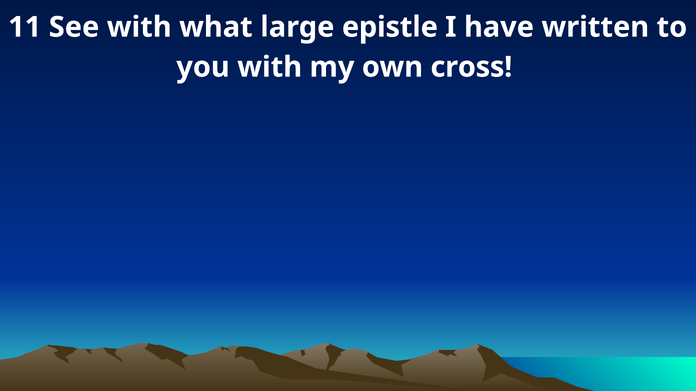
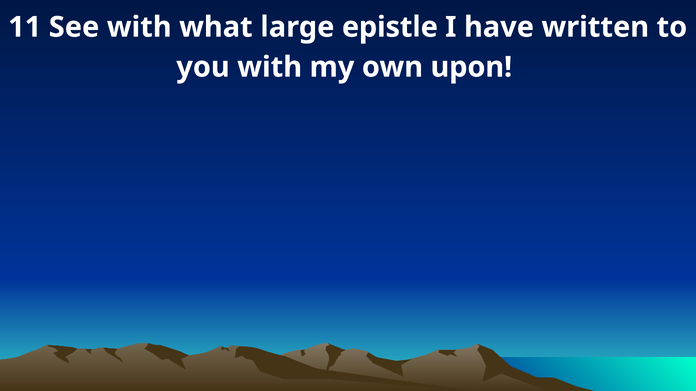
cross: cross -> upon (471, 67)
